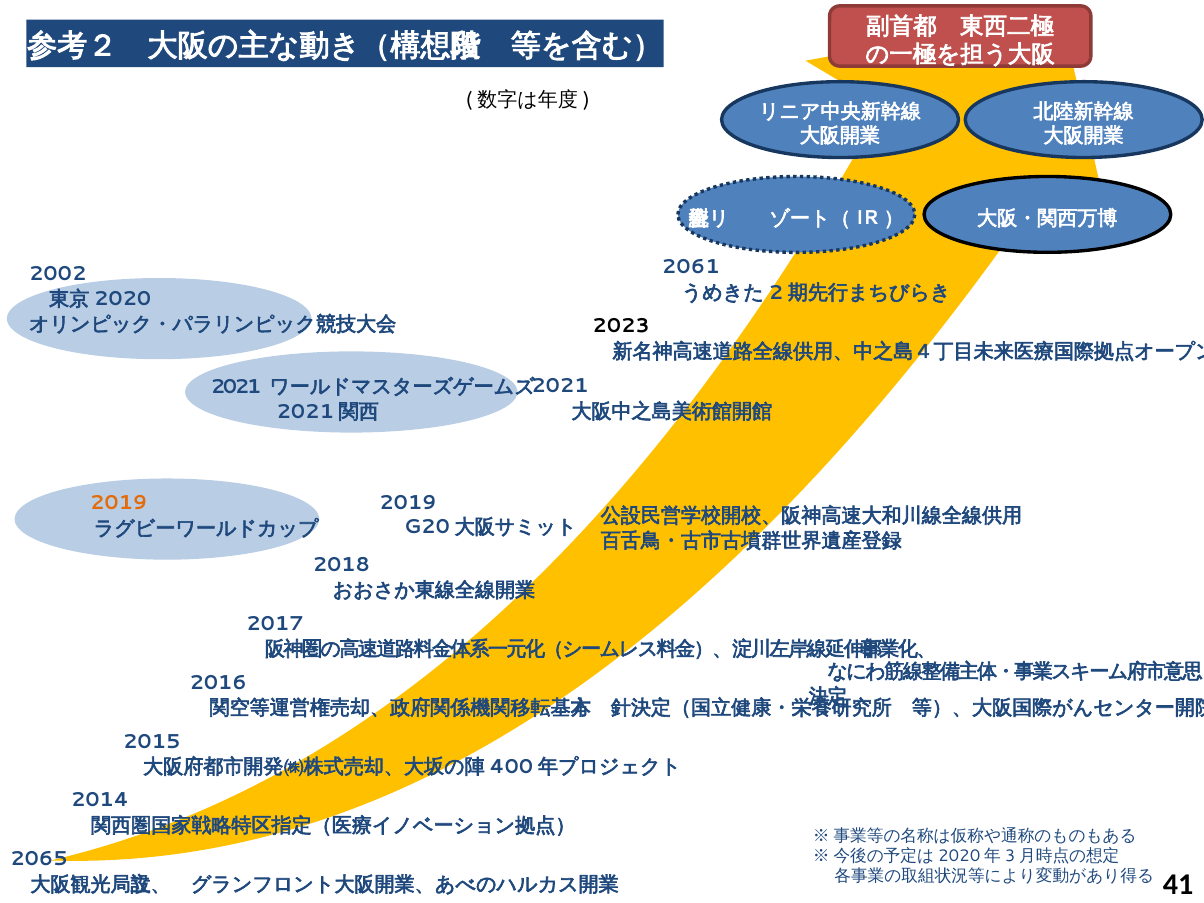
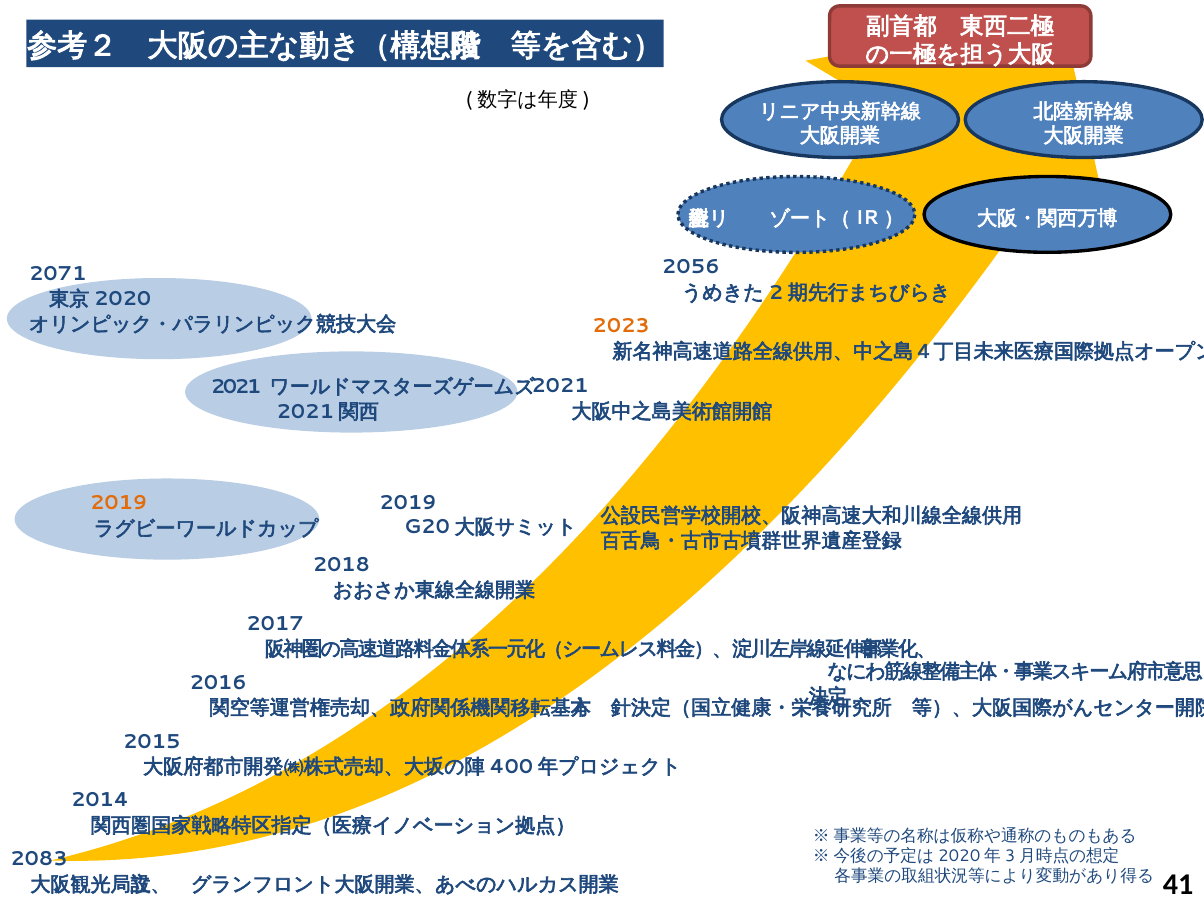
2061: 2061 -> 2056 (691, 267)
2002: 2002 -> 2071 (58, 274)
2023 colour: black -> orange (621, 326)
2065: 2065 -> 2083 (39, 859)
